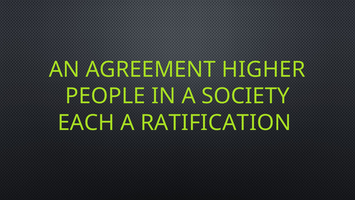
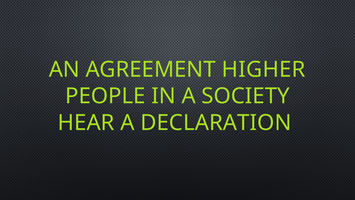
EACH: EACH -> HEAR (86, 123)
RATIFICATION: RATIFICATION -> DECLARATION (216, 123)
